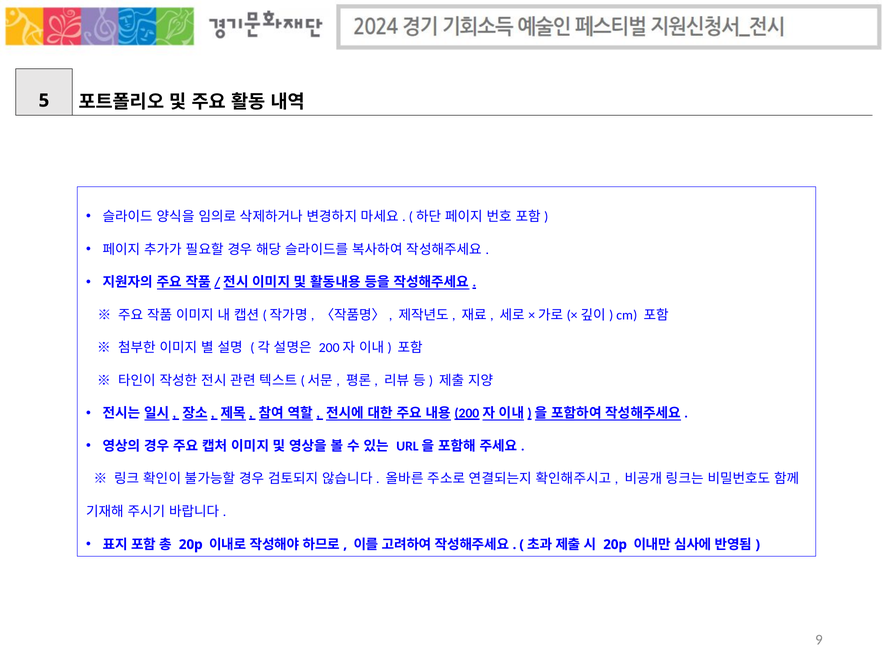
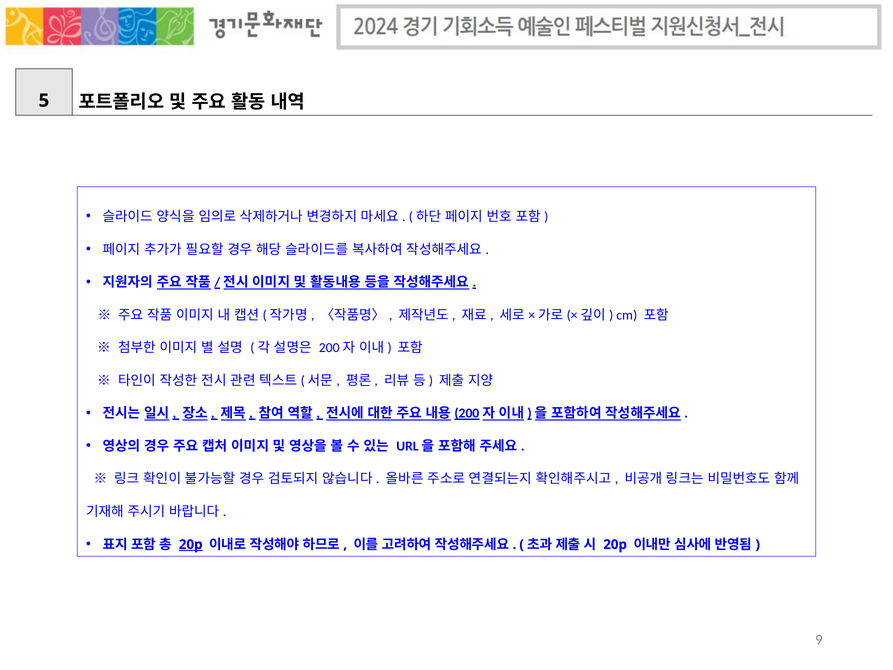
20p underline: none -> present (191, 544)
